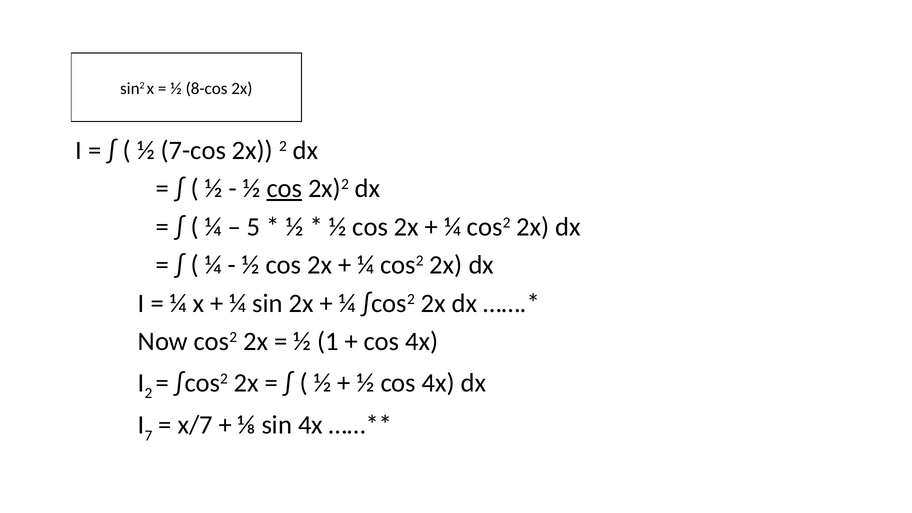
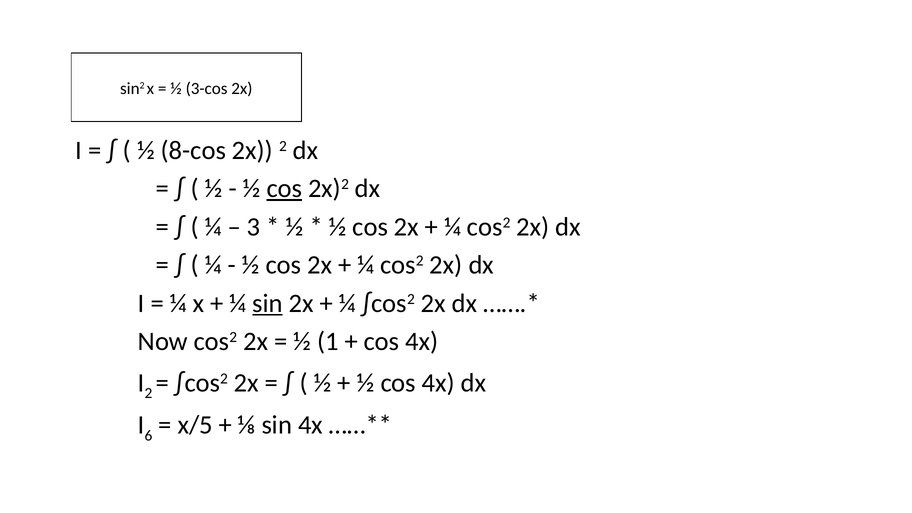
8-cos: 8-cos -> 3-cos (207, 88)
7-cos: 7-cos -> 8-cos (193, 150)
5: 5 -> 3 (254, 227)
sin underline: none -> present (267, 303)
7: 7 -> 6 (148, 435)
x/7: x/7 -> x/5 (195, 425)
